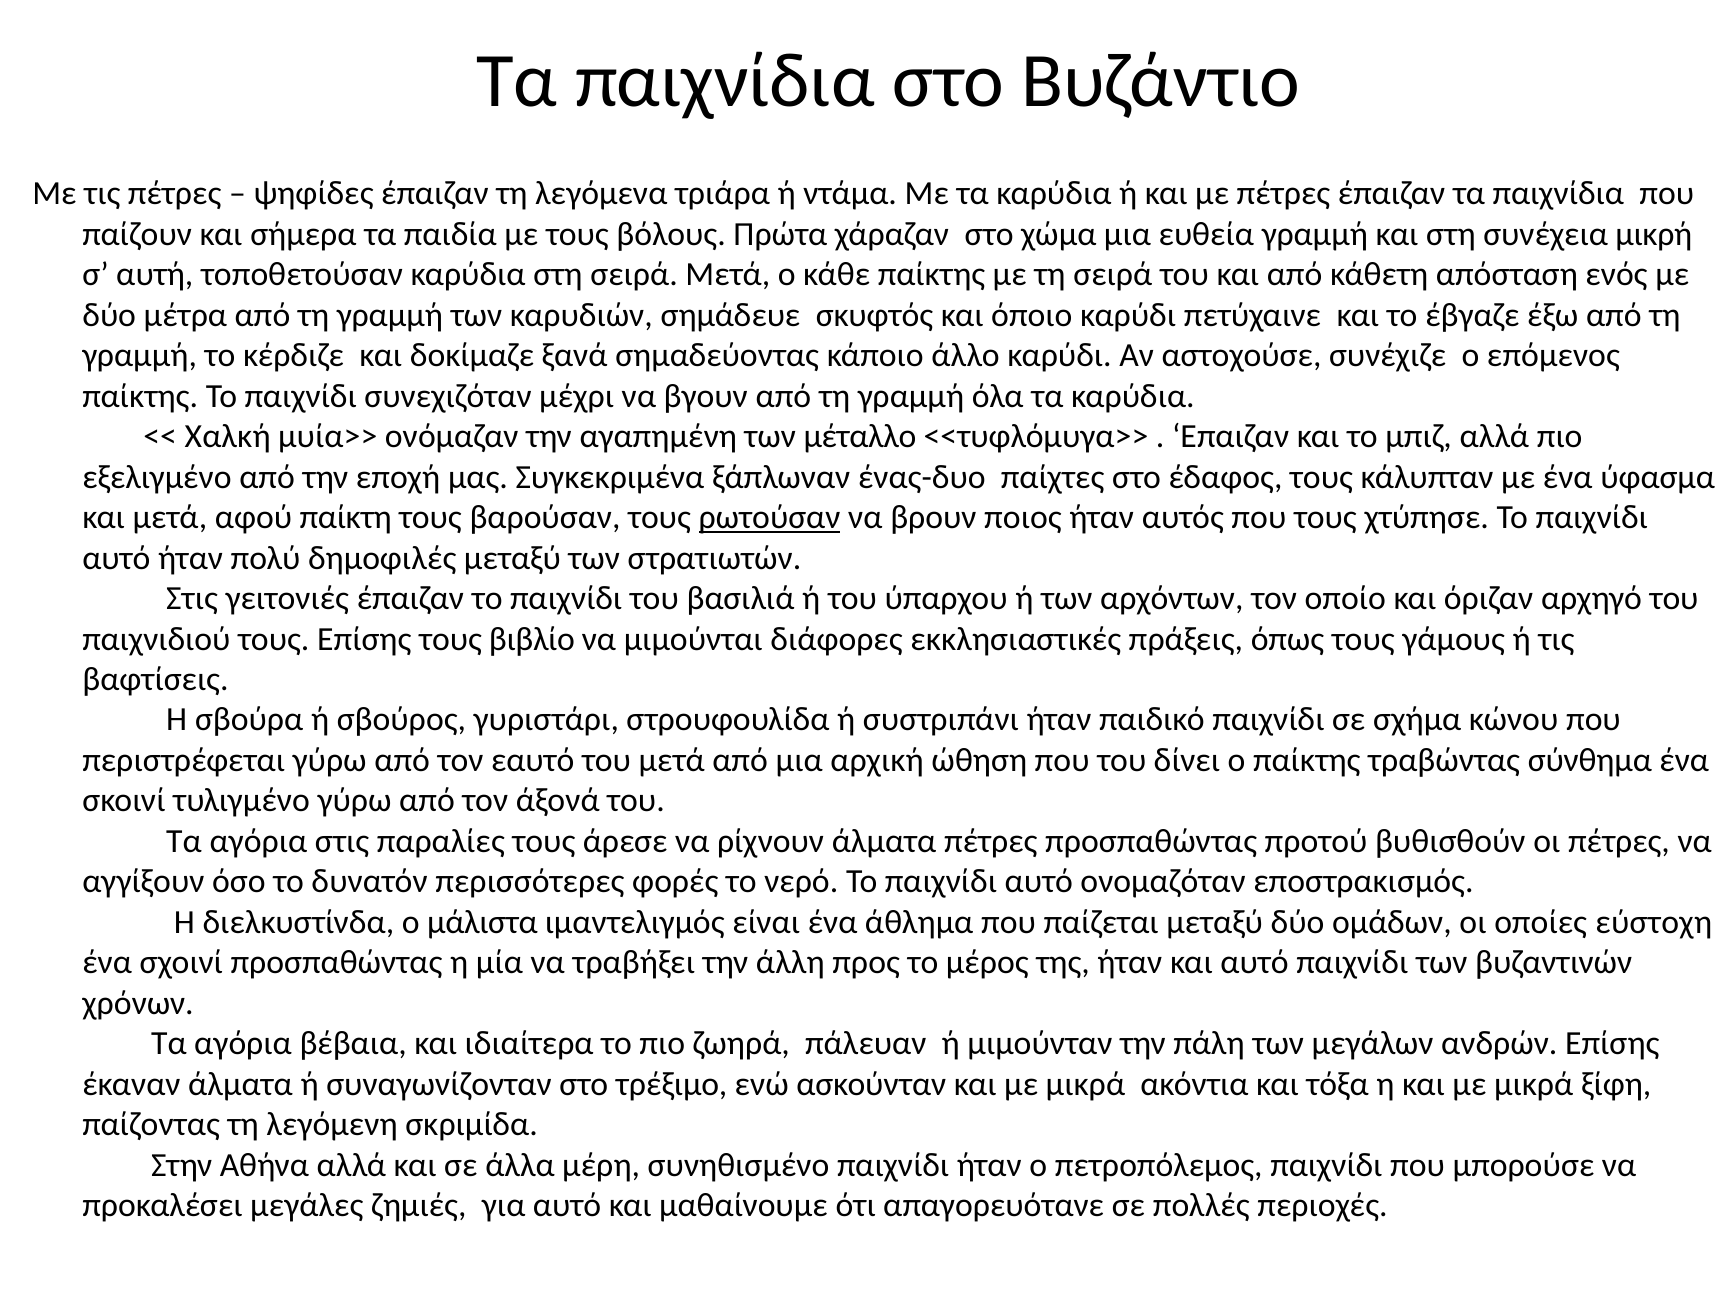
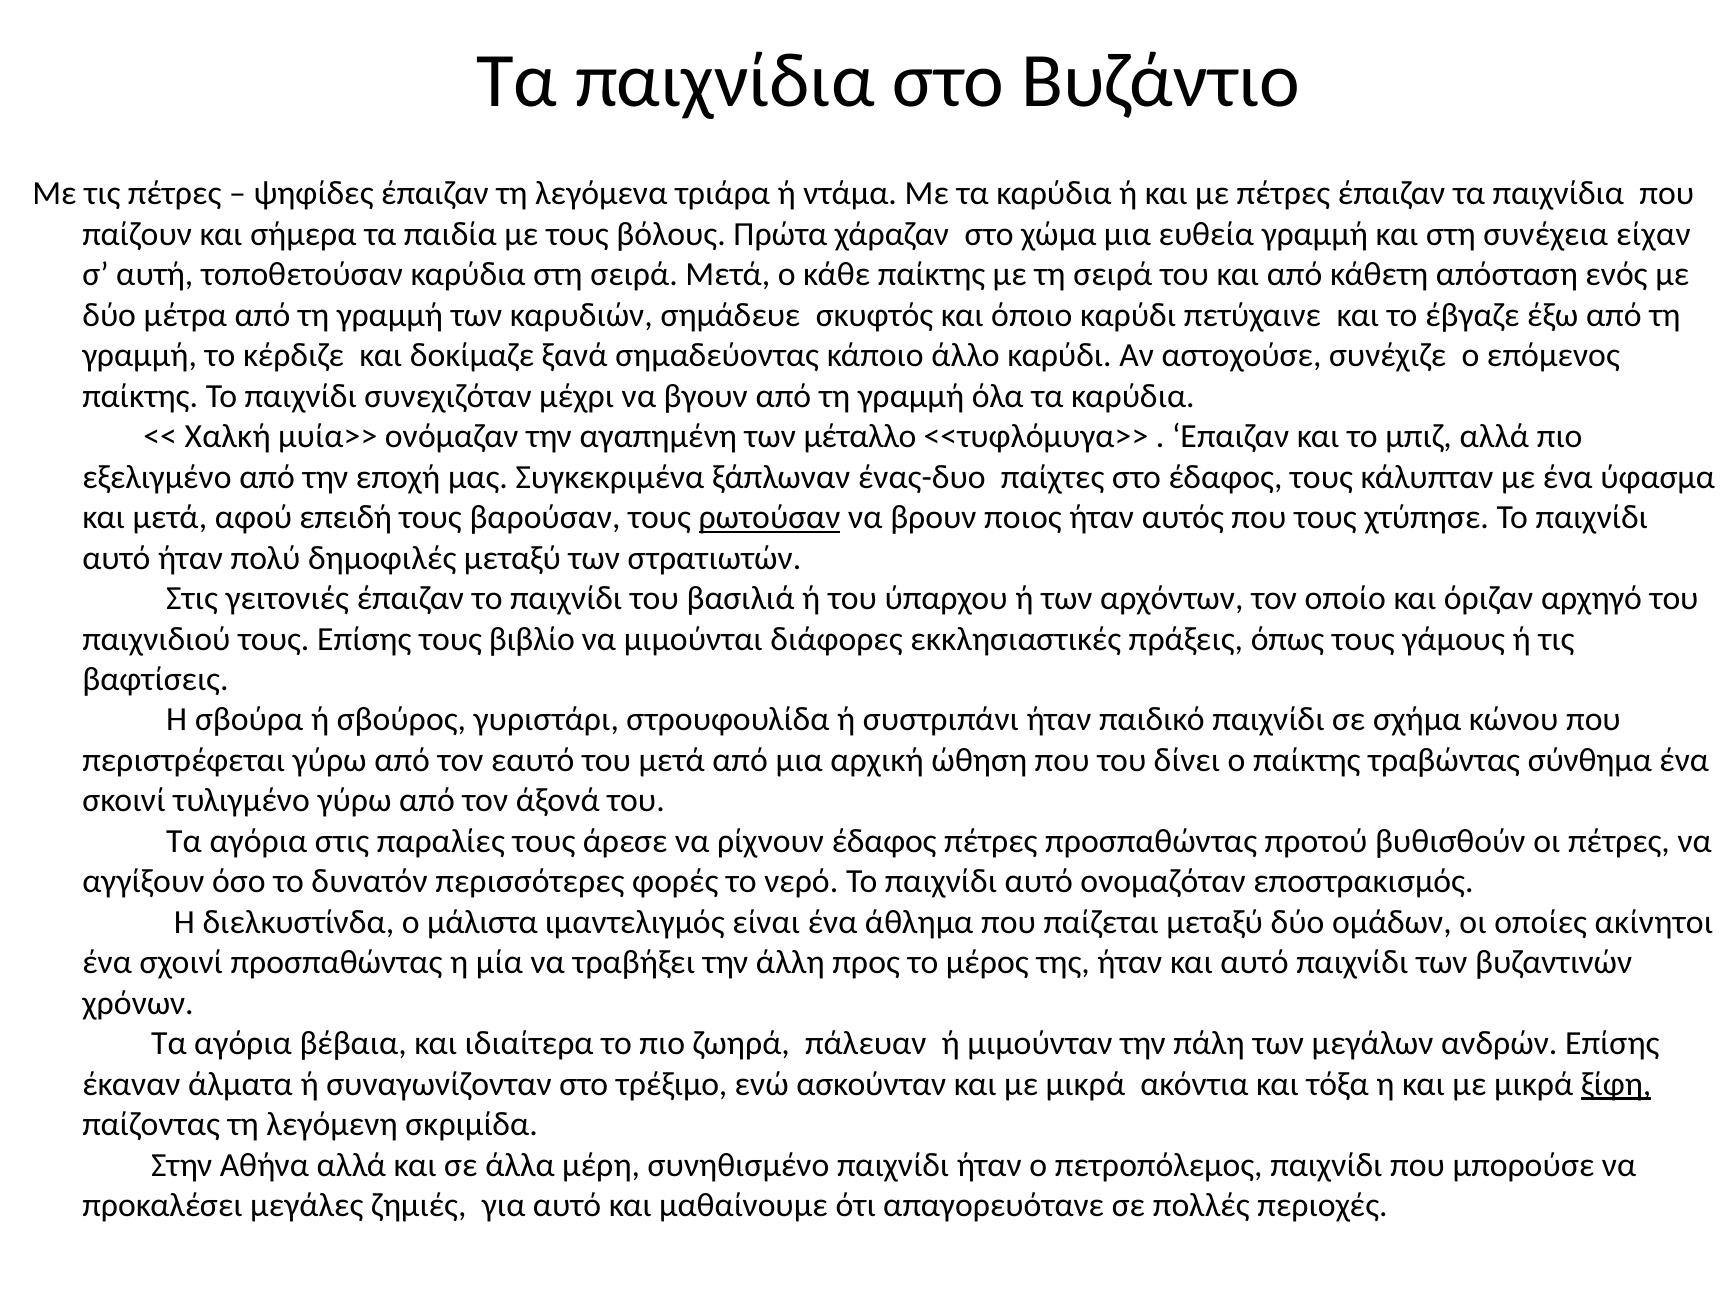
μικρή: μικρή -> είχαν (1654, 234)
παίκτη: παίκτη -> επειδή (346, 518)
ρίχνουν άλματα: άλματα -> έδαφος (884, 842)
εύστοχη: εύστοχη -> ακίνητοι (1654, 923)
ξίφη underline: none -> present (1616, 1084)
